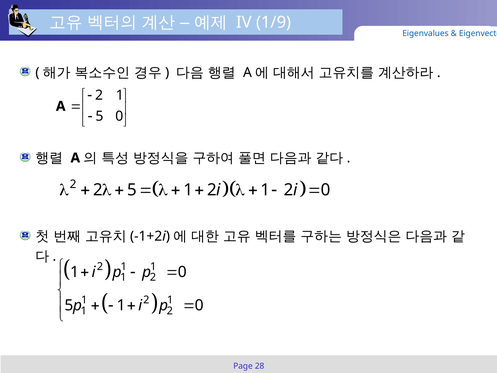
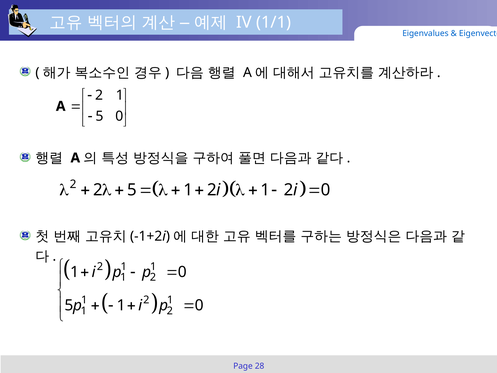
1/9: 1/9 -> 1/1 (274, 22)
